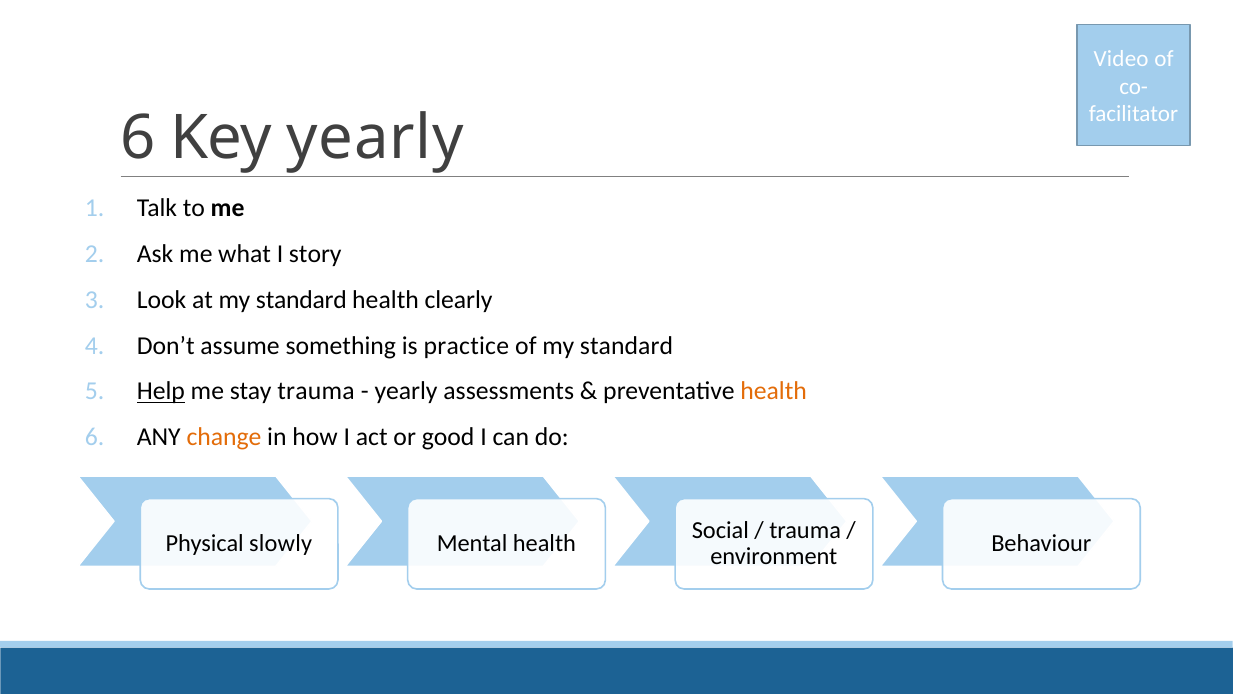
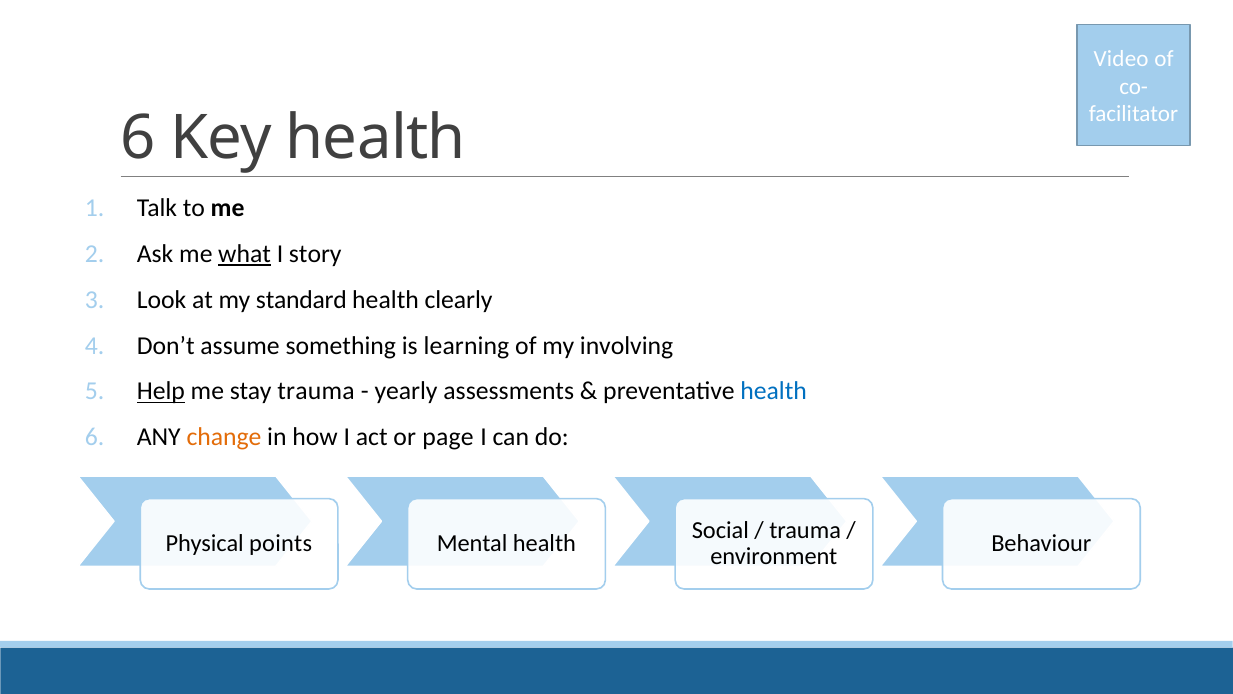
Key yearly: yearly -> health (376, 138)
what underline: none -> present (245, 254)
practice: practice -> learning (466, 345)
of my standard: standard -> involving (627, 345)
health colour: orange -> blue (774, 391)
good: good -> page (448, 437)
slowly: slowly -> points (281, 543)
